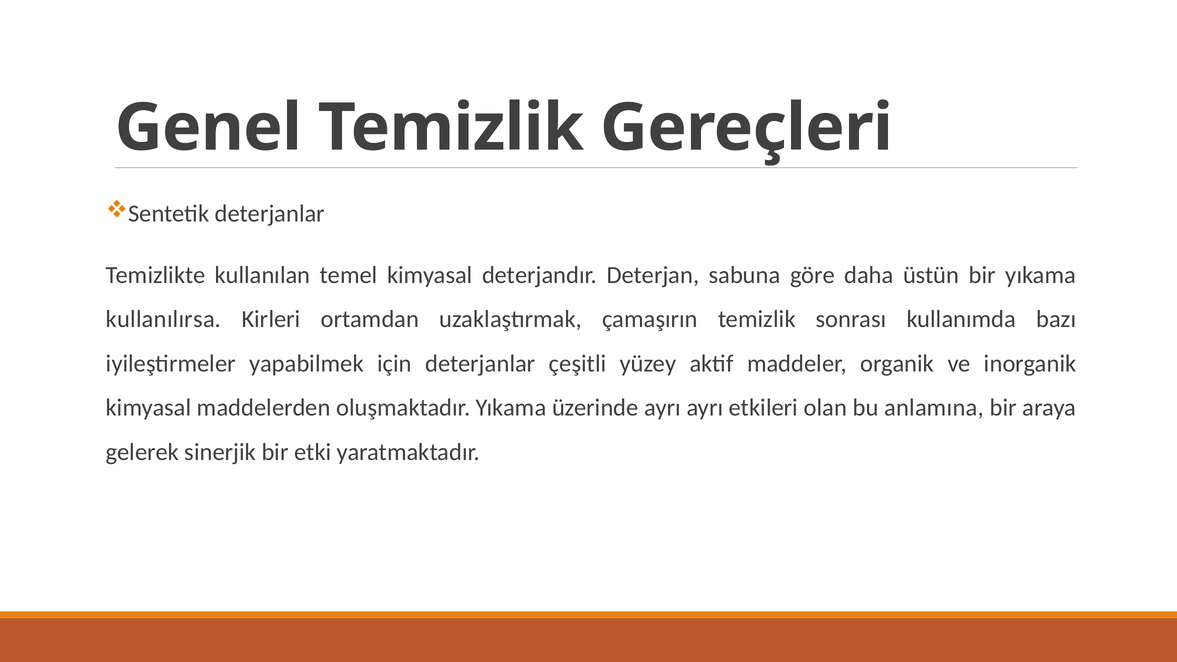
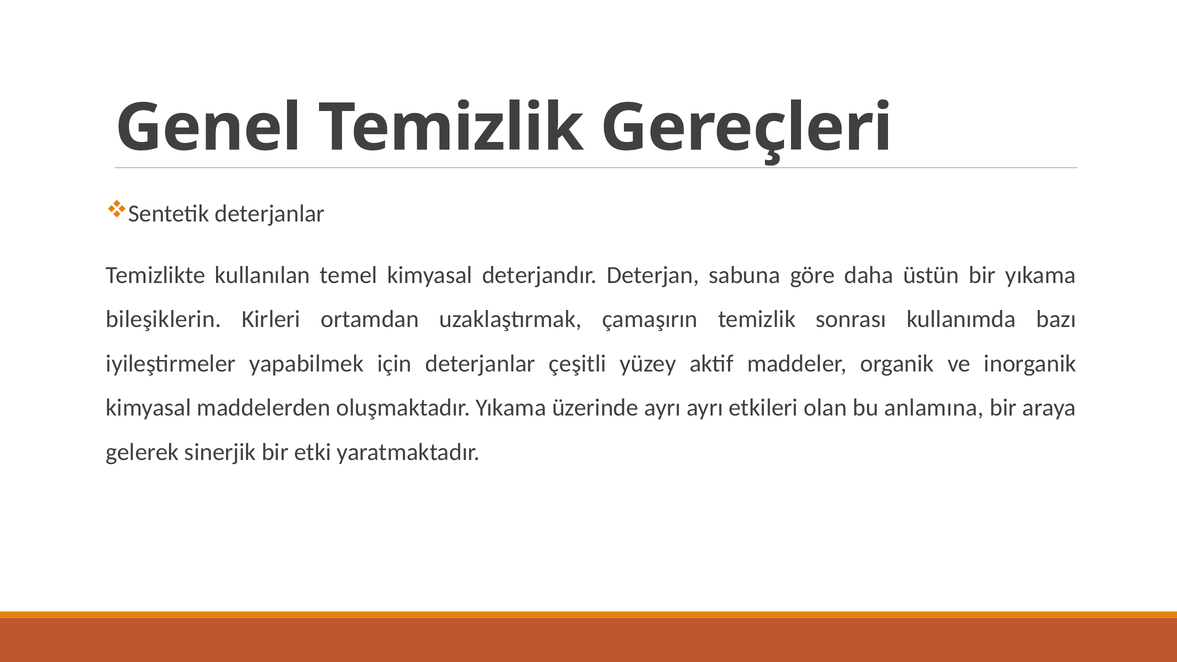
kullanılırsa: kullanılırsa -> bileşiklerin (164, 319)
